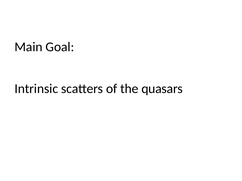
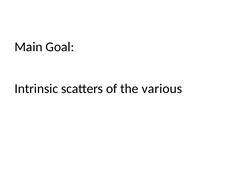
quasars: quasars -> various (162, 89)
